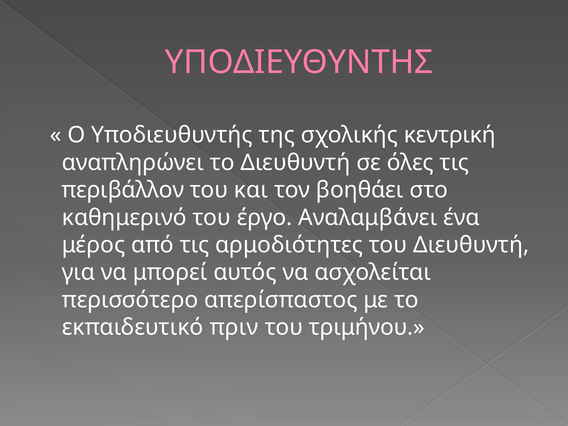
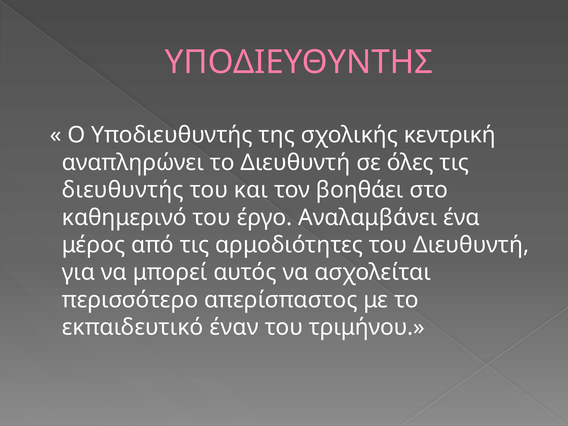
περιβάλλον: περιβάλλον -> διευθυντής (123, 190)
πριν: πριν -> έναν (234, 327)
